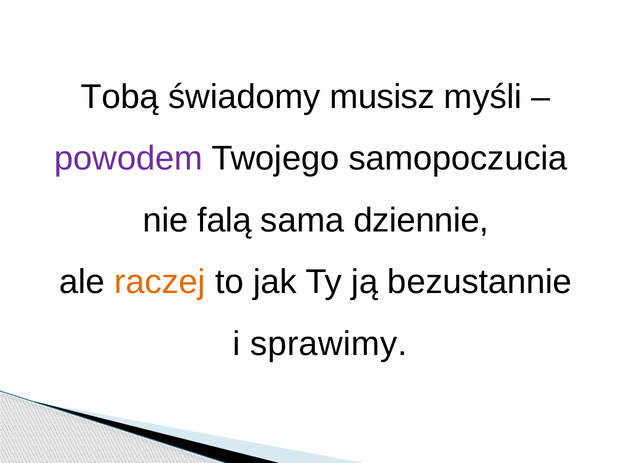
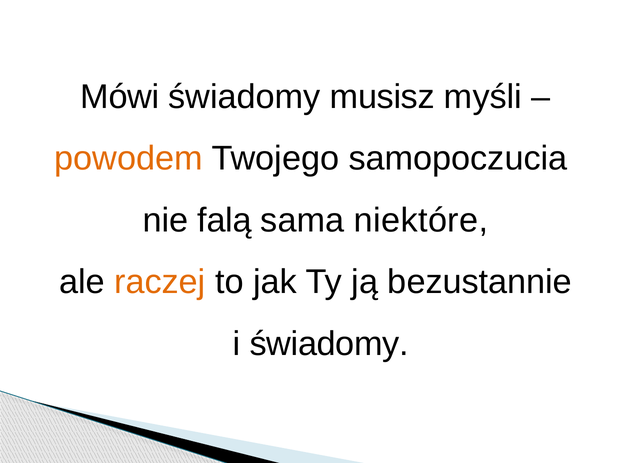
Tobą: Tobą -> Mówi (120, 97)
powodem colour: purple -> orange (129, 159)
dziennie: dziennie -> niektóre (421, 220)
i sprawimy: sprawimy -> świadomy (329, 344)
